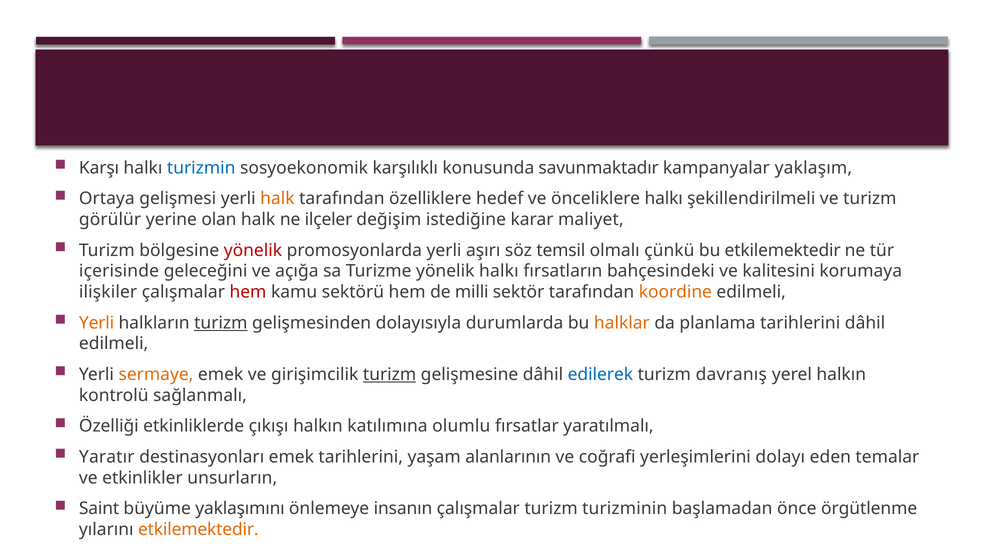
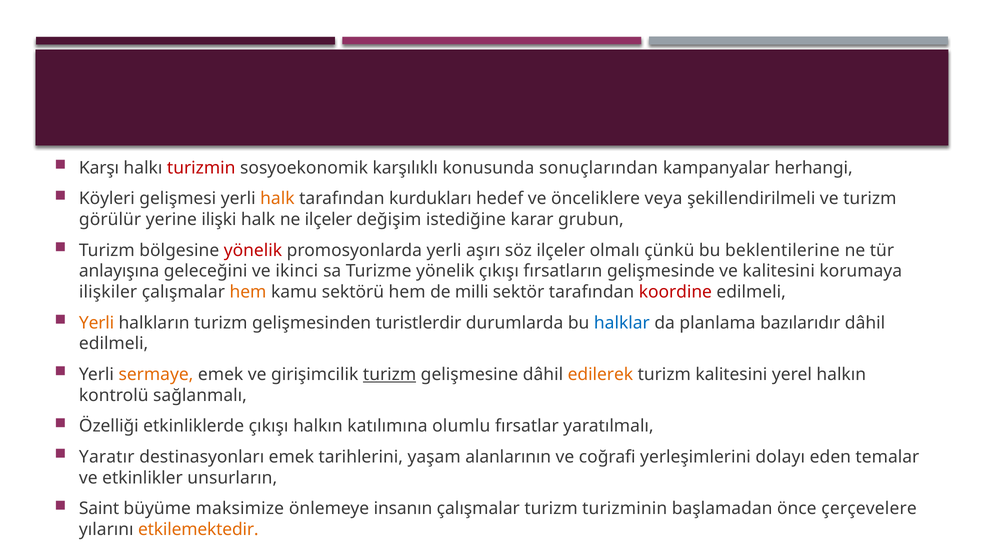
turizmin colour: blue -> red (201, 168)
savunmaktadır: savunmaktadır -> sonuçlarından (598, 168)
yaklaşım: yaklaşım -> herhangi (814, 168)
Ortaya: Ortaya -> Köyleri (107, 199)
özelliklere: özelliklere -> kurdukları (430, 199)
önceliklere halkı: halkı -> veya (664, 199)
olan: olan -> ilişki (219, 220)
maliyet: maliyet -> grubun (591, 220)
söz temsil: temsil -> ilçeler (561, 251)
bu etkilemektedir: etkilemektedir -> beklentilerine (782, 251)
içerisinde: içerisinde -> anlayışına (119, 271)
açığa: açığa -> ikinci (297, 271)
yönelik halkı: halkı -> çıkışı (499, 271)
bahçesindeki: bahçesindeki -> gelişmesinde (661, 271)
hem colour: red -> orange (248, 292)
koordine colour: orange -> red (675, 292)
turizm underline: present -> none (221, 323)
dolayısıyla: dolayısıyla -> turistlerdir (419, 323)
halklar colour: orange -> blue (622, 323)
planlama tarihlerini: tarihlerini -> bazılarıdır (800, 323)
edilerek colour: blue -> orange (600, 375)
turizm davranış: davranış -> kalitesini (731, 375)
yaklaşımını: yaklaşımını -> maksimize (240, 509)
örgütlenme: örgütlenme -> çerçevelere (869, 509)
